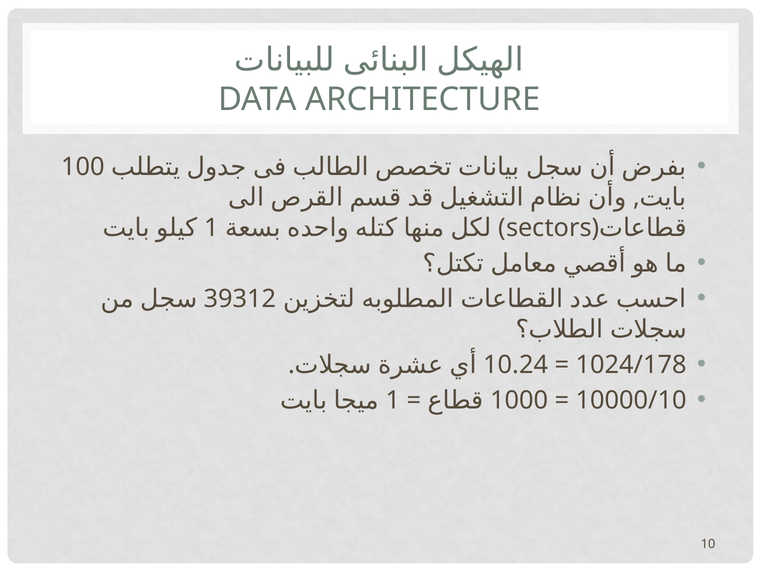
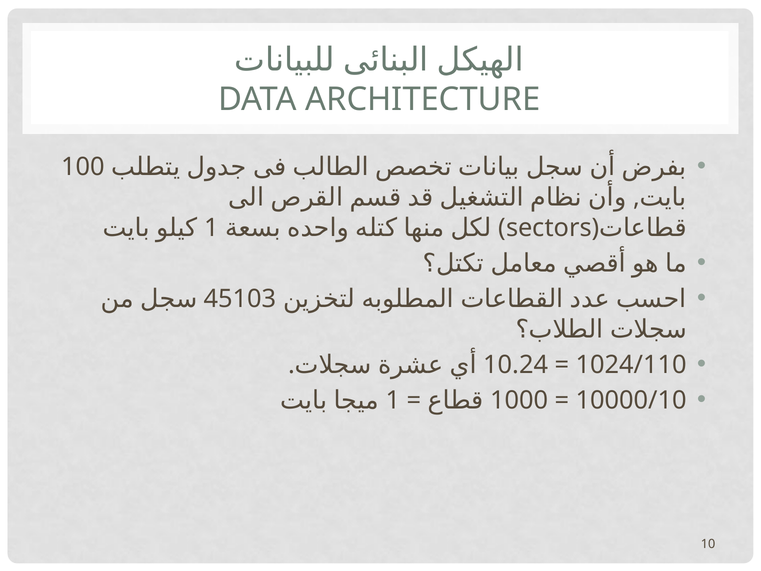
39312: 39312 -> 45103 (240, 299)
1024/178: 1024/178 -> 1024/110 (631, 364)
